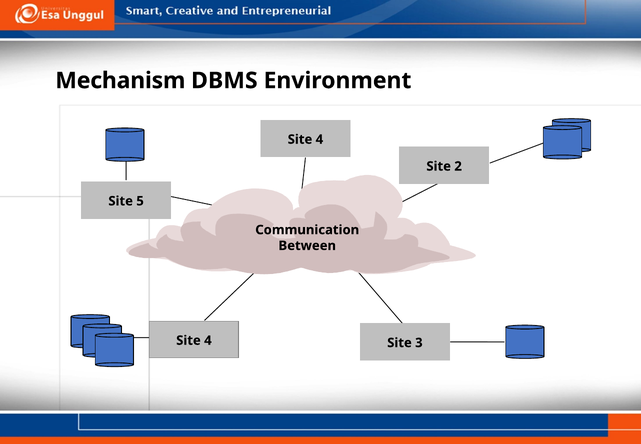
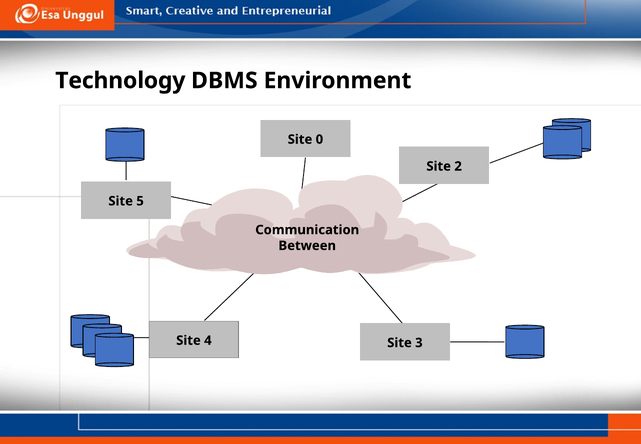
Mechanism: Mechanism -> Technology (120, 81)
4: 4 -> 0 (319, 139)
